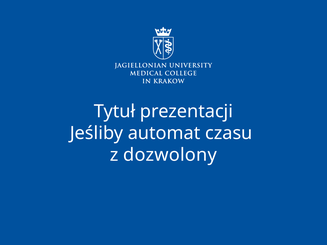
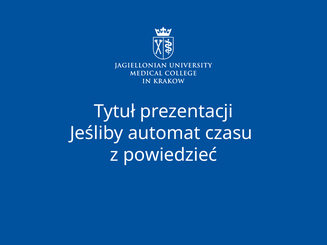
dozwolony: dozwolony -> powiedzieć (170, 155)
